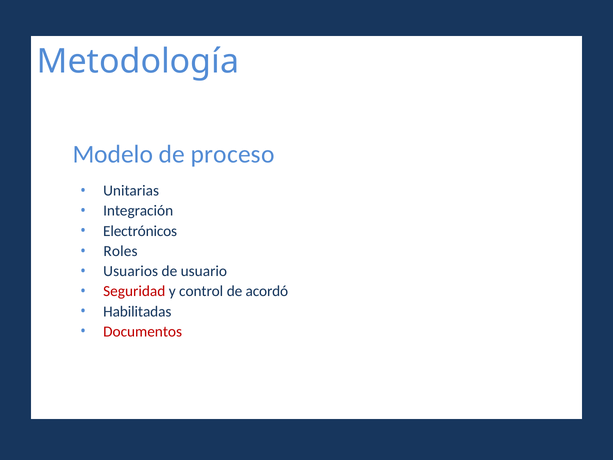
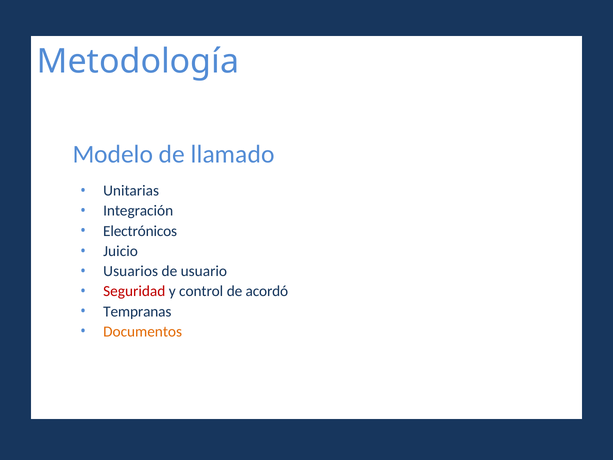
proceso: proceso -> llamado (233, 154)
Roles: Roles -> Juicio (121, 251)
Habilitadas: Habilitadas -> Tempranas (137, 311)
Documentos colour: red -> orange (143, 331)
